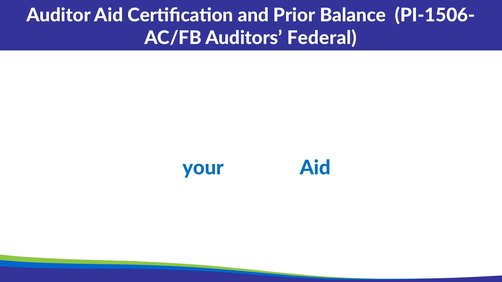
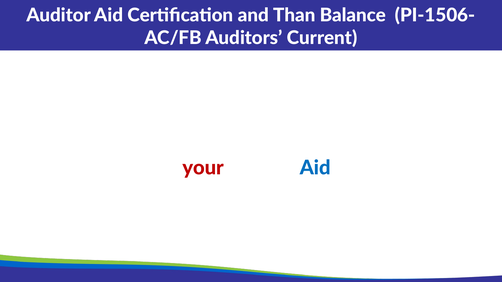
Prior: Prior -> Than (294, 15)
Federal: Federal -> Current (322, 38)
your colour: blue -> red (203, 168)
